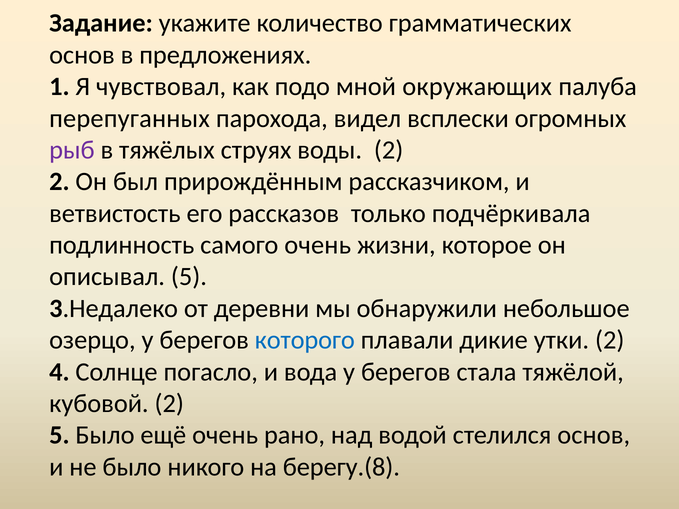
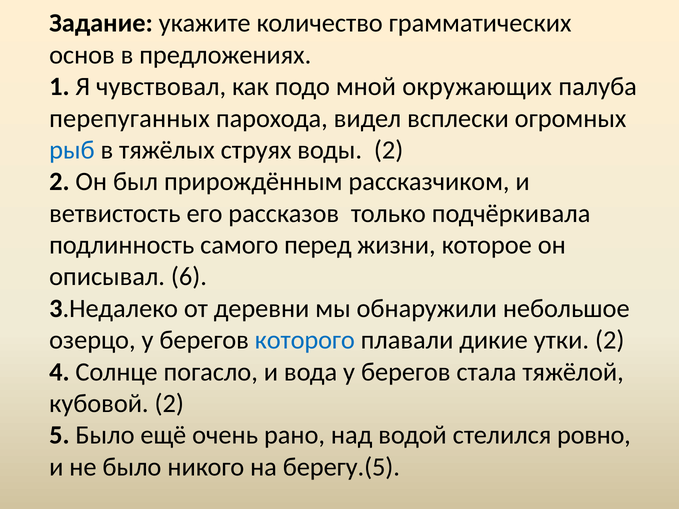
рыб colour: purple -> blue (72, 150)
самого очень: очень -> перед (318, 245)
описывал 5: 5 -> 6 (189, 277)
стелился основ: основ -> ровно (594, 435)
берегу.(8: берегу.(8 -> берегу.(5 (341, 467)
